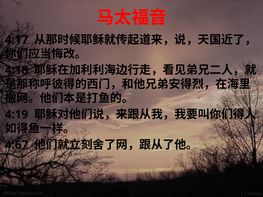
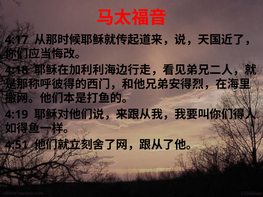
4:67: 4:67 -> 4:51 (16, 145)
